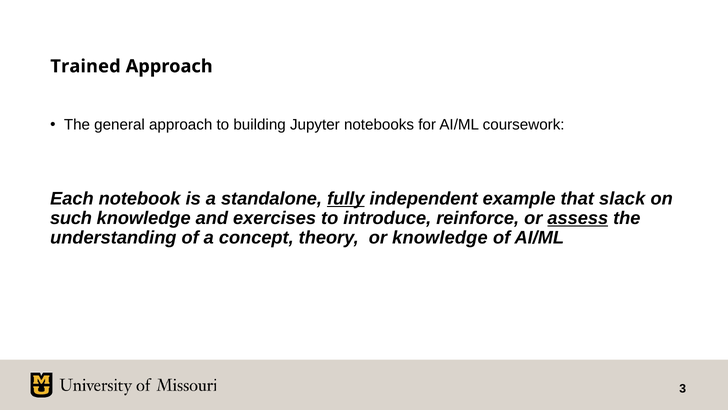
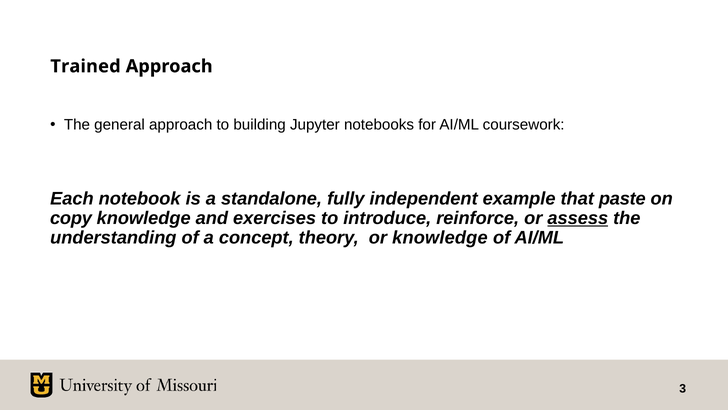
fully underline: present -> none (346, 198)
slack: slack -> paste (622, 198)
such: such -> copy (71, 218)
